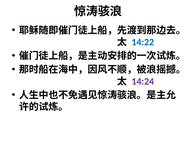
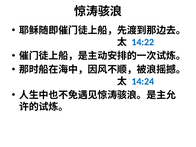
14:24 colour: purple -> blue (143, 81)
